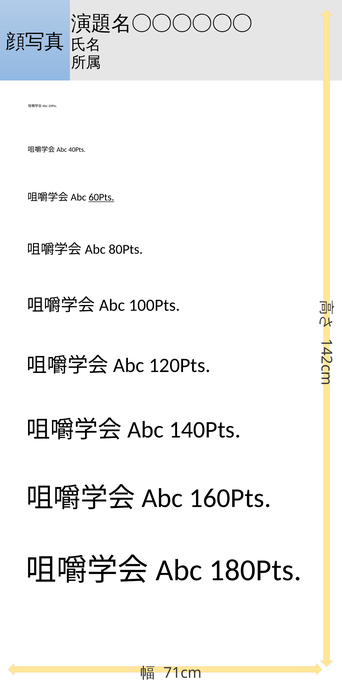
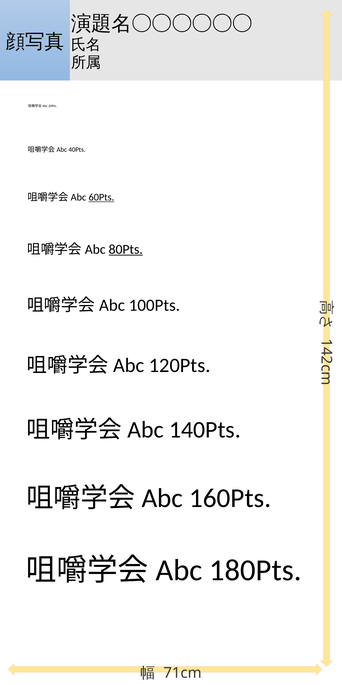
80Pts underline: none -> present (126, 249)
